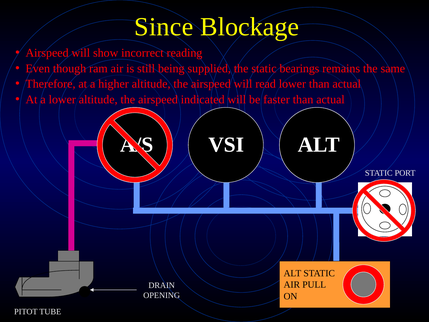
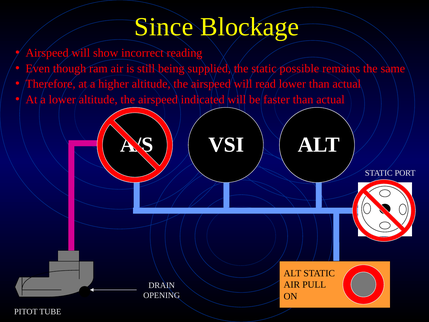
bearings: bearings -> possible (299, 68)
